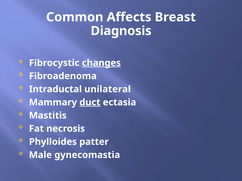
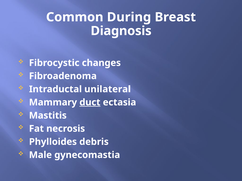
Affects: Affects -> During (129, 17)
changes underline: present -> none (101, 63)
patter: patter -> debris (94, 142)
